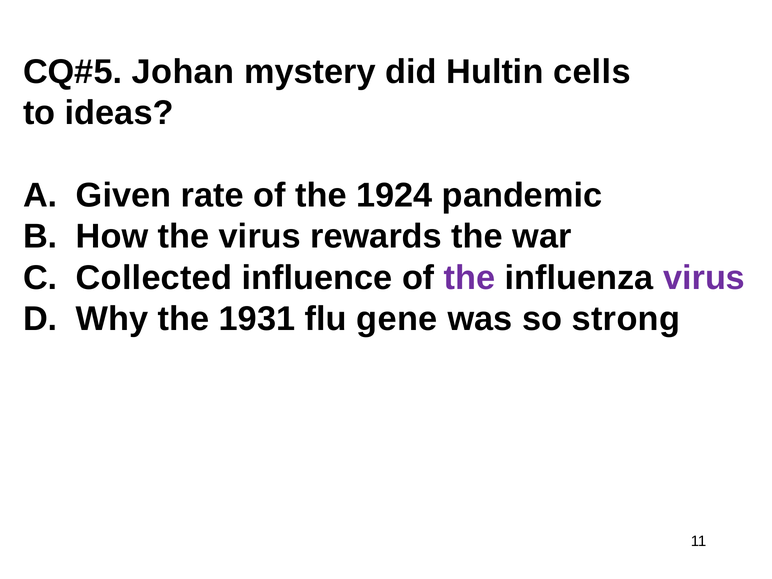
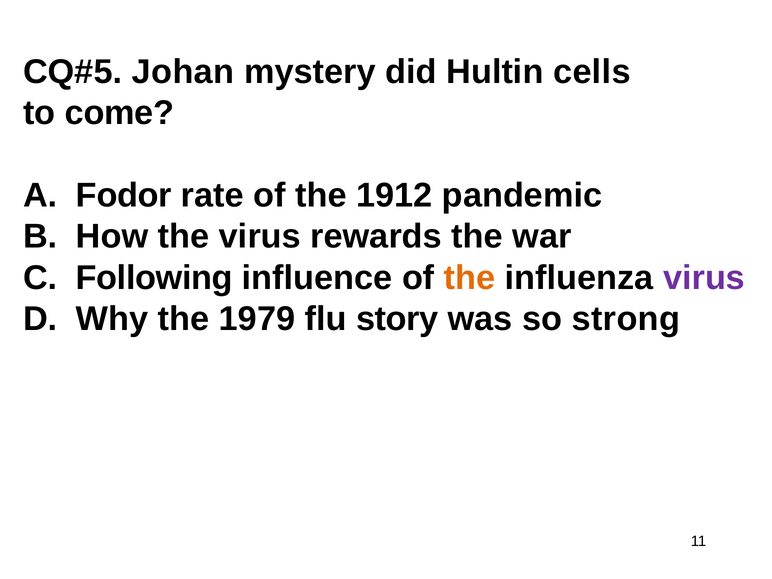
ideas: ideas -> come (119, 113)
Given: Given -> Fodor (124, 195)
1924: 1924 -> 1912 (394, 195)
Collected: Collected -> Following (154, 278)
the colour: purple -> orange (470, 278)
1931: 1931 -> 1979 (257, 319)
gene: gene -> story (397, 319)
